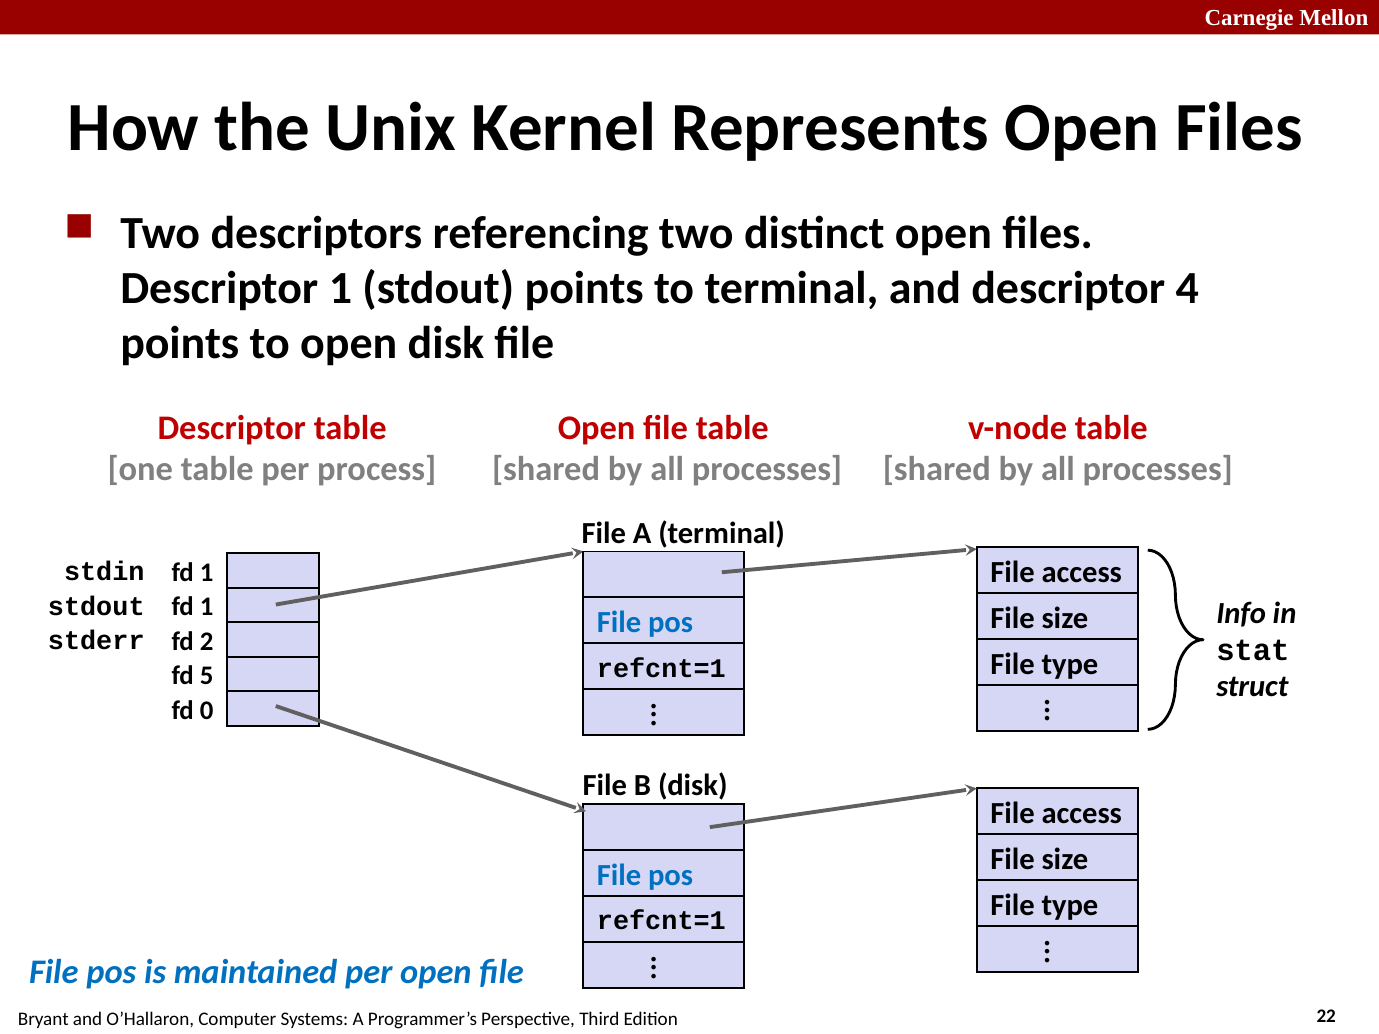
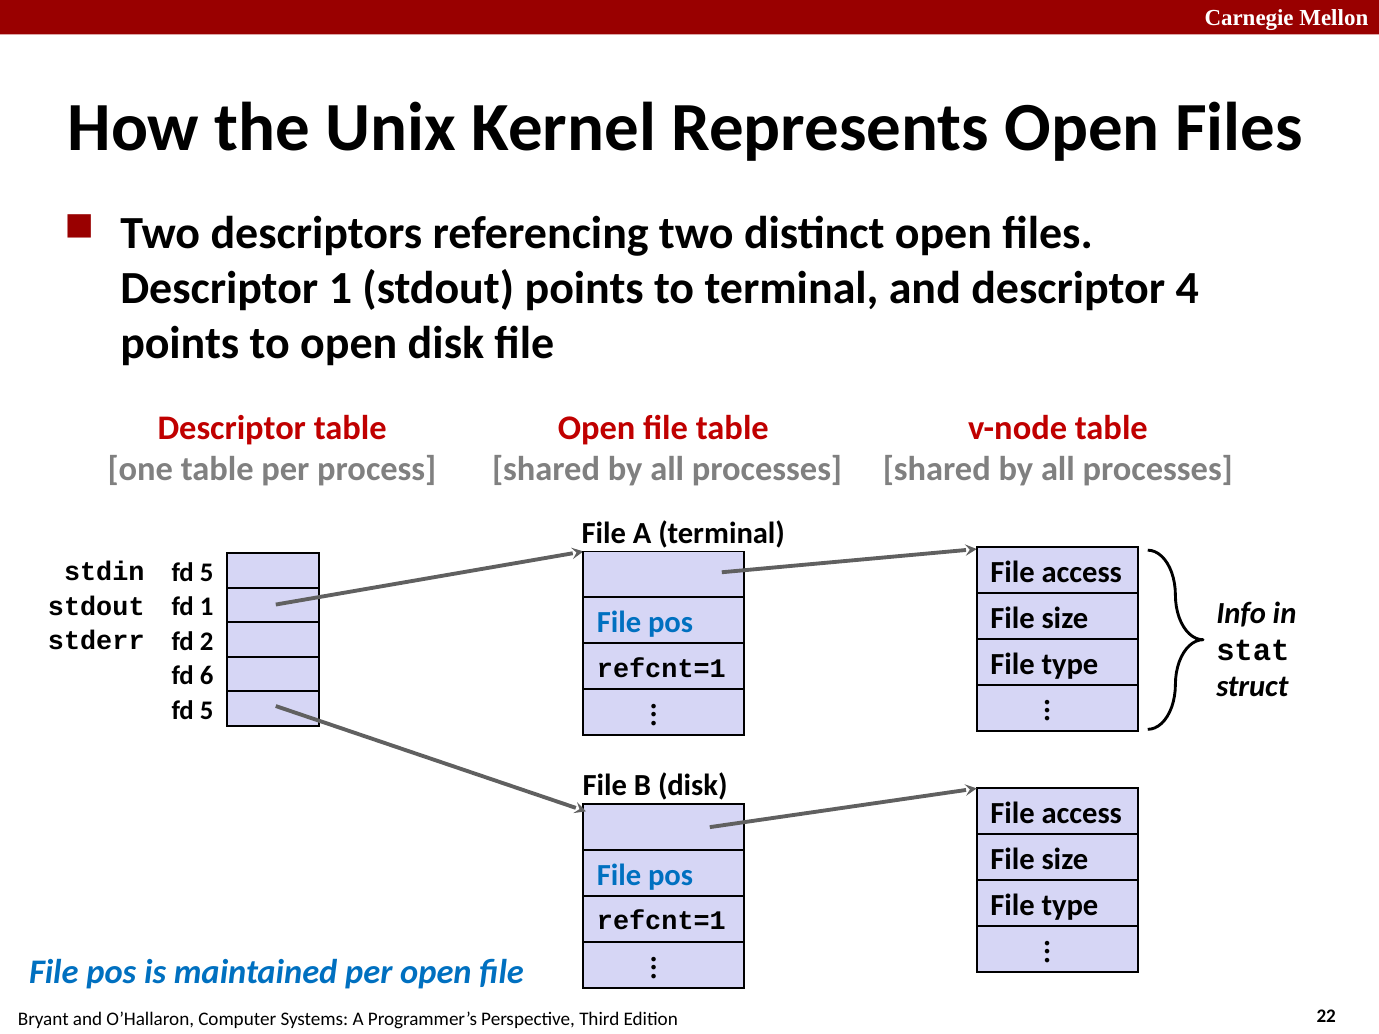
1: 1 -> 5 (207, 573)
5: 5 -> 6 (207, 676)
0: 0 -> 5 (207, 711)
